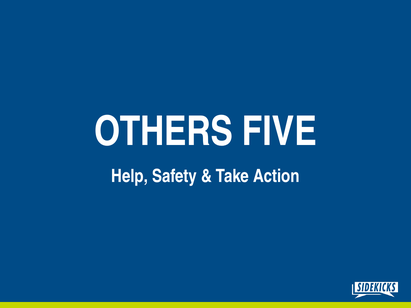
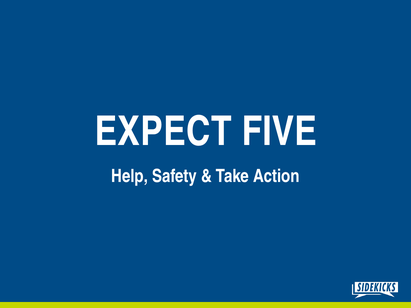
OTHERS: OTHERS -> EXPECT (163, 132)
